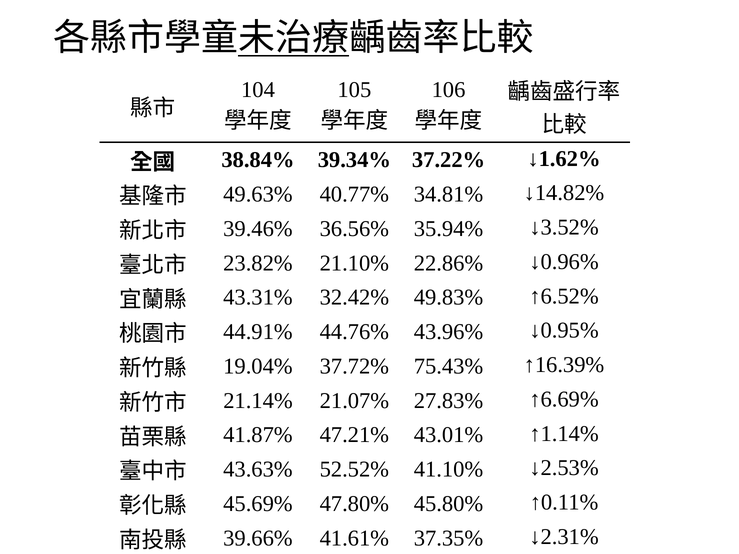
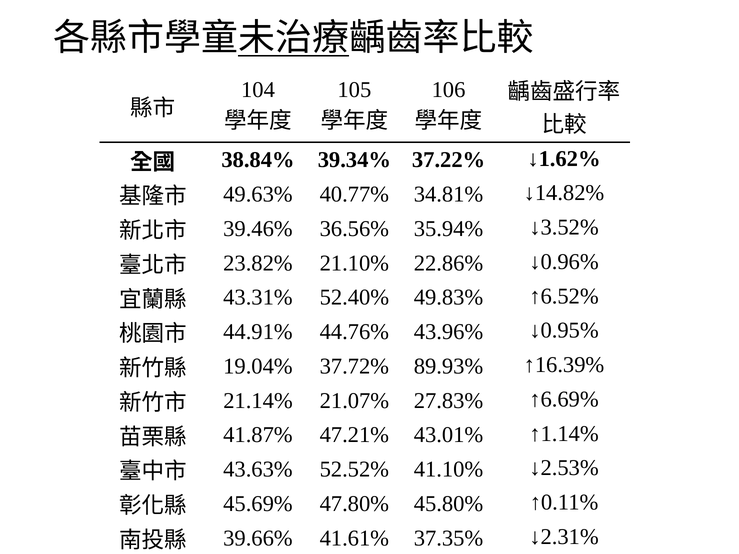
32.42%: 32.42% -> 52.40% (354, 298)
75.43%: 75.43% -> 89.93% (449, 366)
